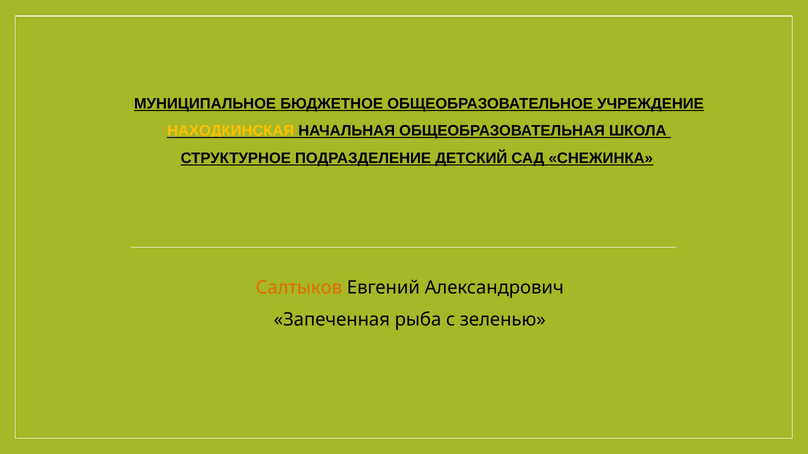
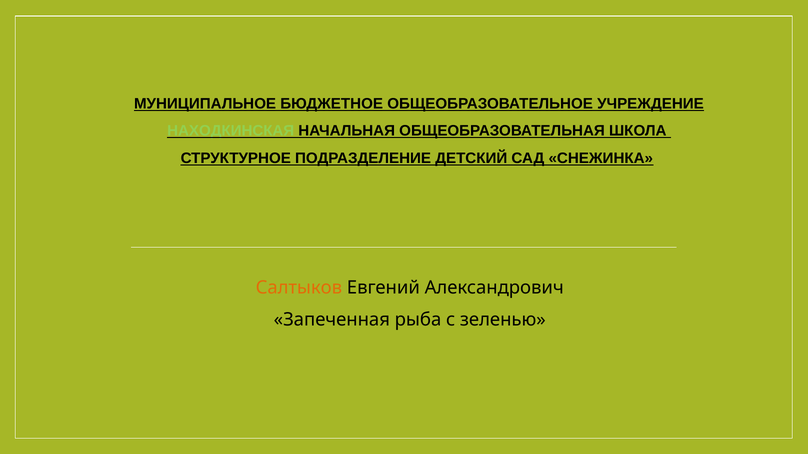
НАХОДКИНСКАЯ colour: yellow -> light green (231, 131)
